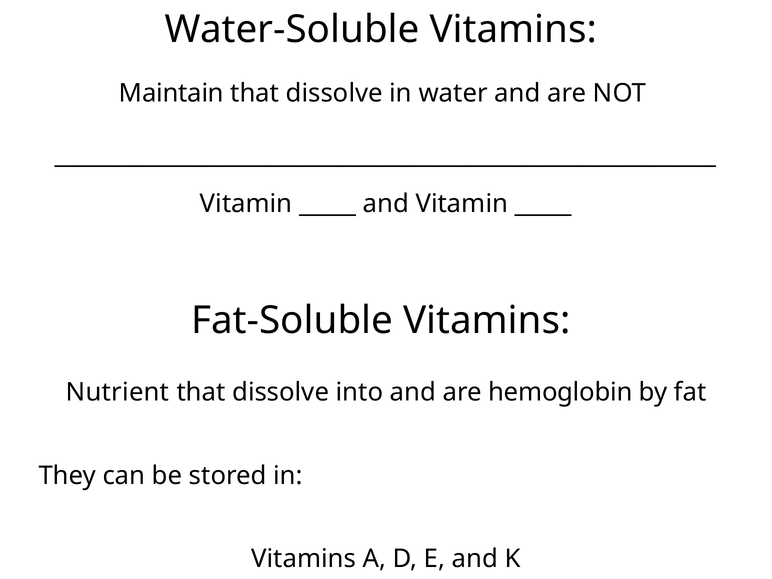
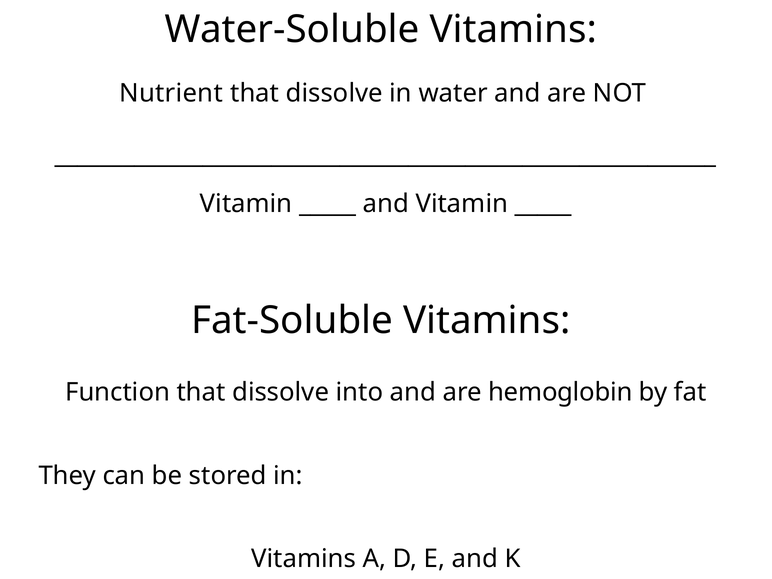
Maintain: Maintain -> Nutrient (171, 93)
Nutrient: Nutrient -> Function (118, 392)
